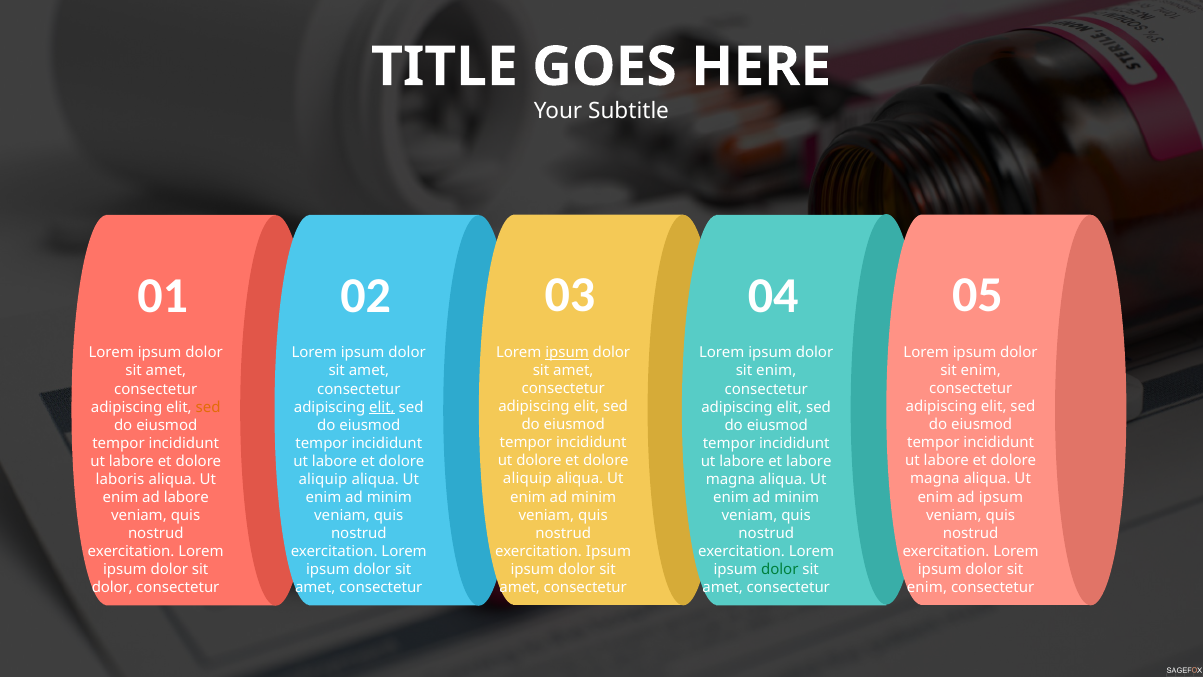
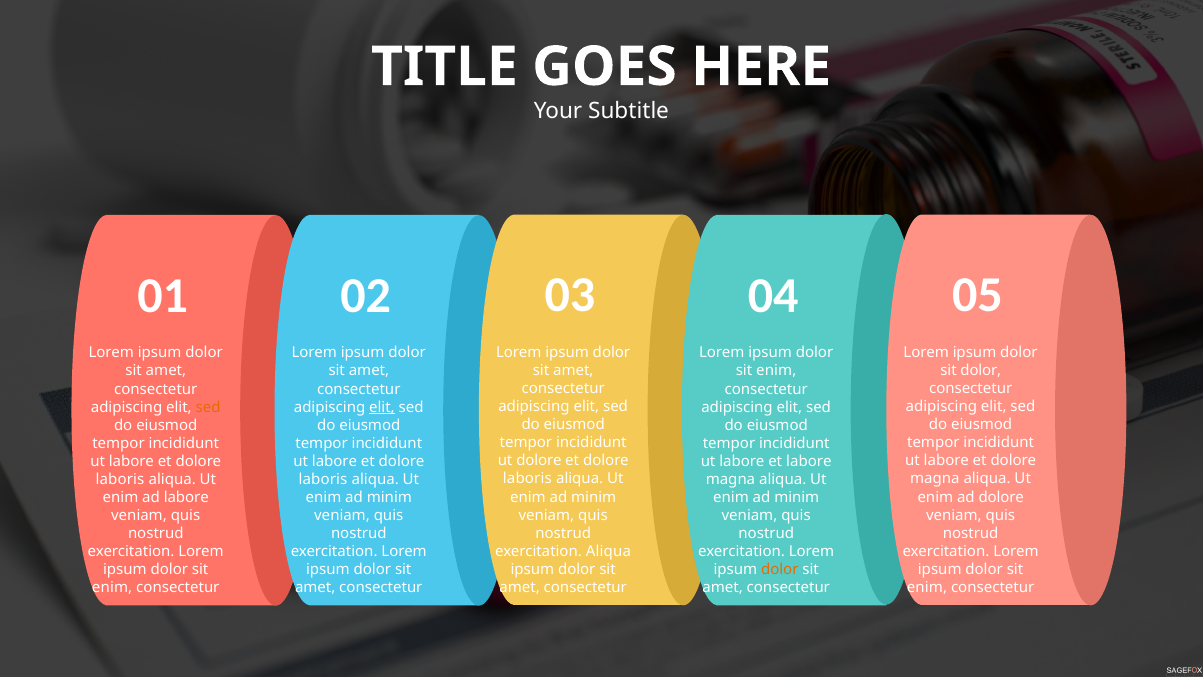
ipsum underline: present -> none (567, 352)
enim: enim -> dolor (981, 371)
aliquip: aliquip -> laboris (527, 479)
aliquip: aliquip -> laboris (323, 479)
ad ipsum: ipsum -> dolore (1001, 497)
exercitation Ipsum: Ipsum -> Aliqua (608, 551)
dolor colour: green -> orange (780, 569)
dolor: dolor -> enim (112, 587)
